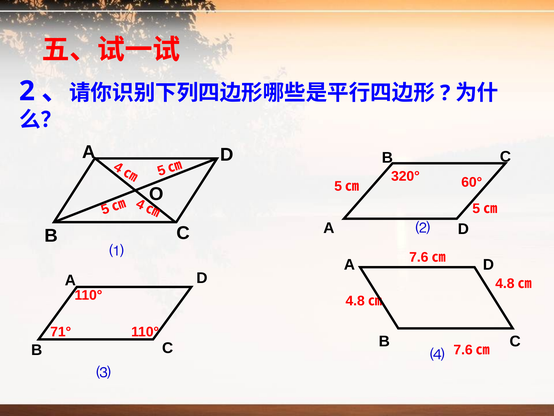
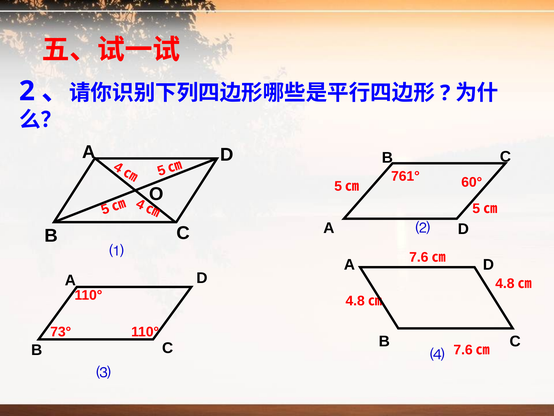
320°: 320° -> 761° (405, 176)
71°: 71° -> 73° (61, 332)
